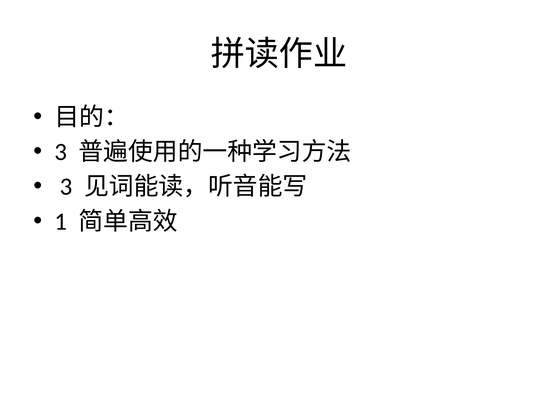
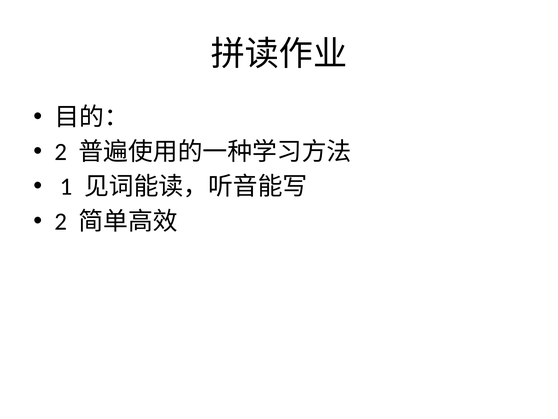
3: 3 -> 2 (61, 152)
3: 3 -> 1 (66, 187)
1: 1 -> 2 (61, 221)
